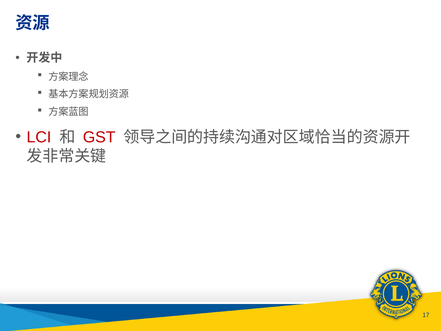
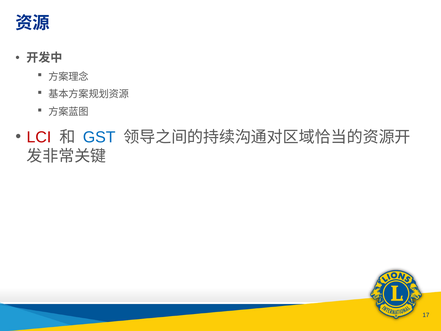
GST colour: red -> blue (99, 137)
